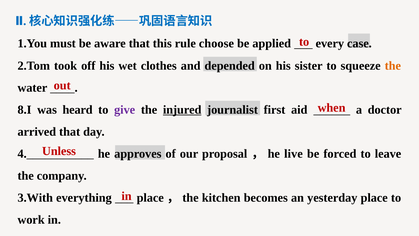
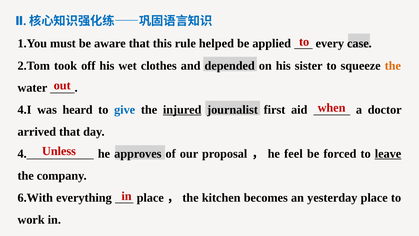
choose: choose -> helped (216, 44)
8.I: 8.I -> 4.I (24, 110)
give colour: purple -> blue (125, 110)
live: live -> feel (293, 154)
leave underline: none -> present (388, 154)
3.With: 3.With -> 6.With (35, 198)
